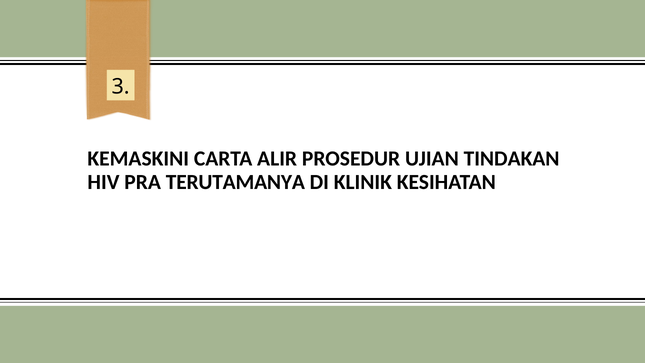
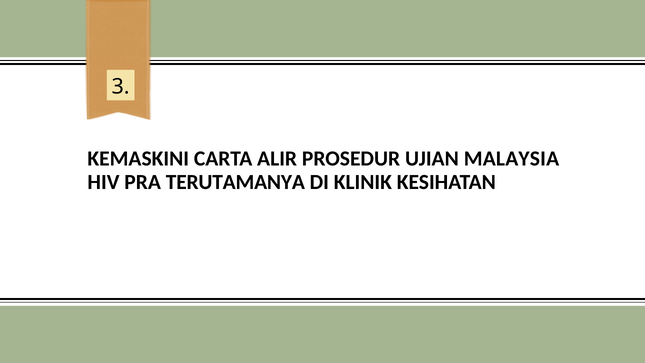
TINDAKAN: TINDAKAN -> MALAYSIA (511, 159)
